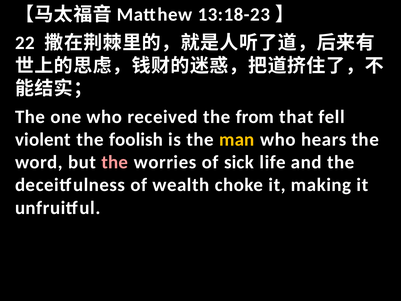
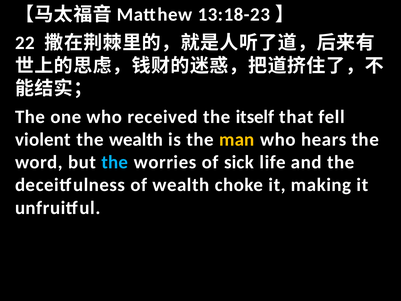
from: from -> itself (255, 117)
the foolish: foolish -> wealth (136, 139)
the colour: pink -> light blue (115, 162)
